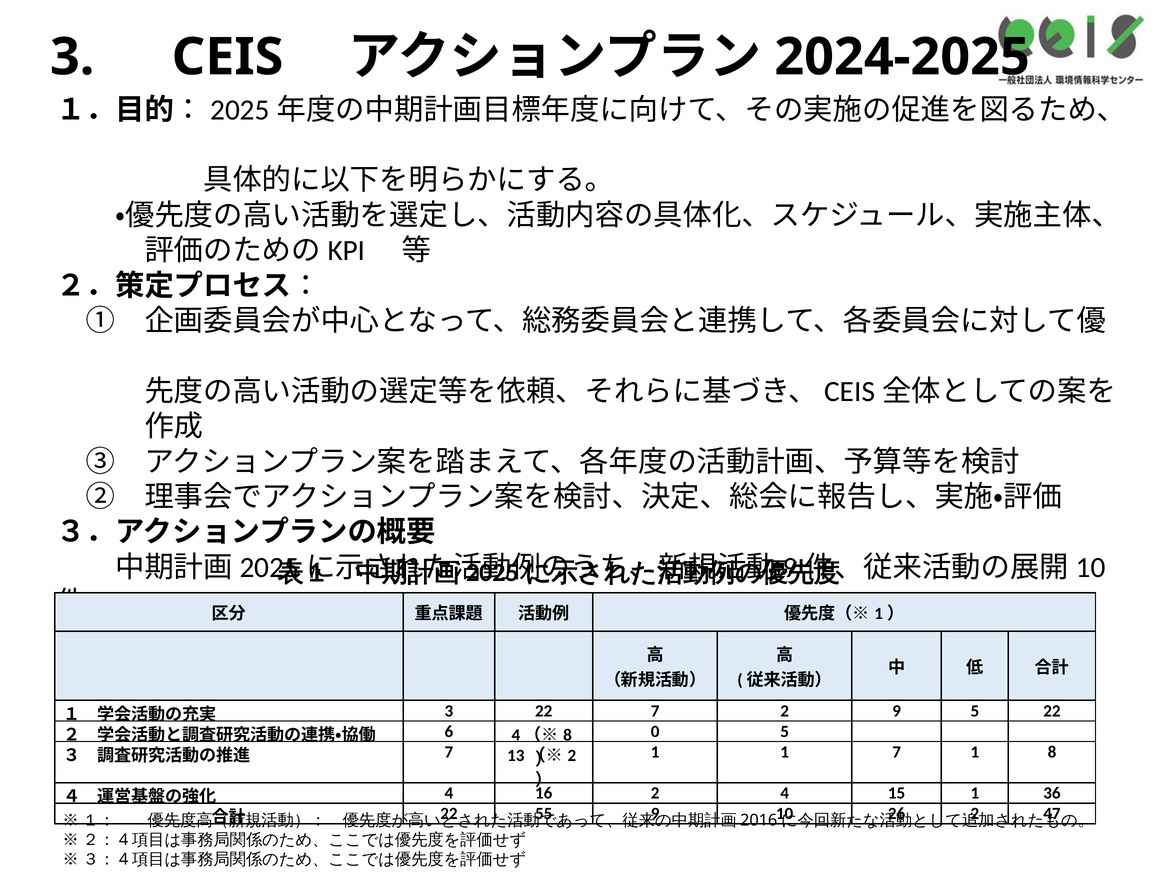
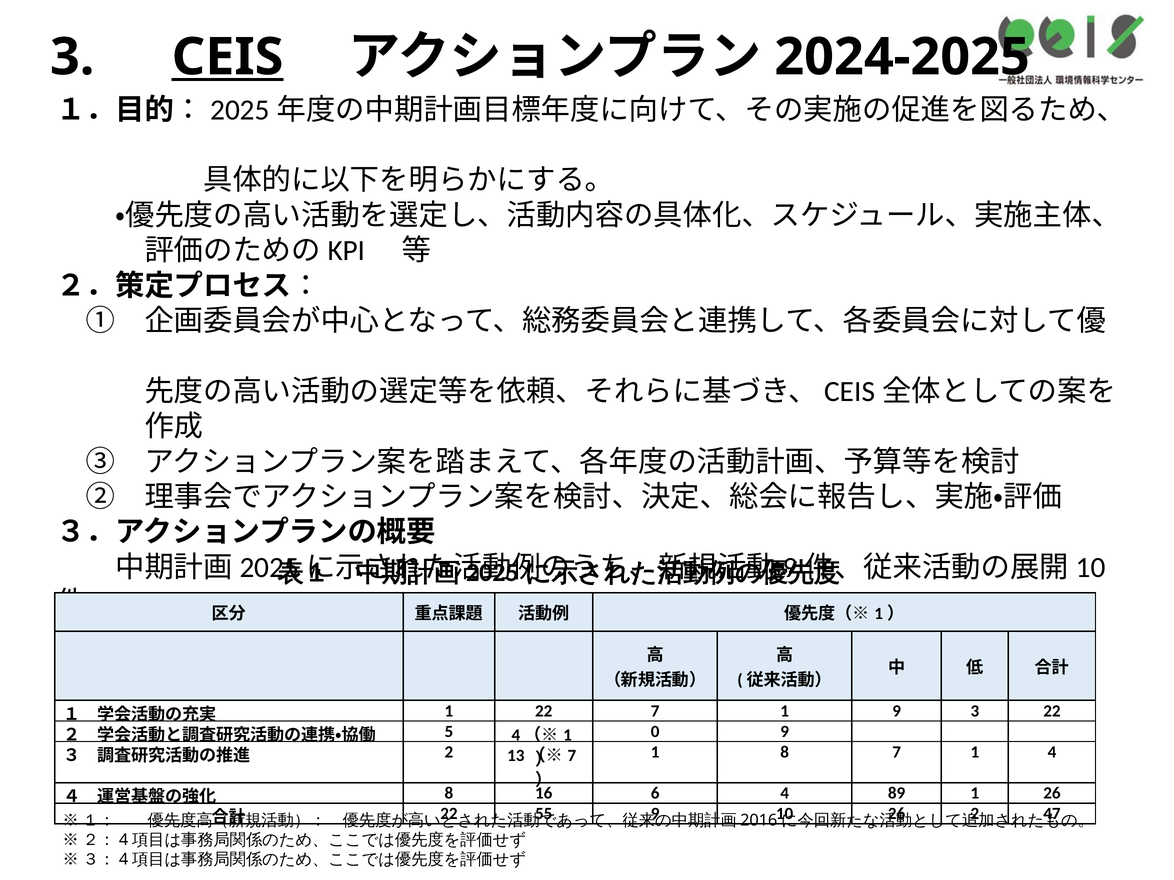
CEIS underline: none -> present (228, 57)
3: 3 -> 1 (449, 711)
22 7 2: 2 -> 1 (785, 711)
9 5: 5 -> 3 (975, 711)
0 5: 5 -> 9 (785, 732)
6: 6 -> 5 (449, 732)
8: 8 -> 1 (568, 736)
1 1: 1 -> 8 (785, 753)
1 8: 8 -> 4 (1052, 753)
7: 7 -> 2 (449, 753)
2: 2 -> 7 (572, 756)
4: 4 -> 8 (449, 794)
16 2: 2 -> 6 (655, 794)
15: 15 -> 89 (897, 794)
1 36: 36 -> 26 (1052, 794)
